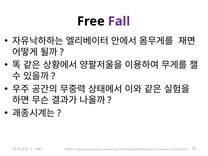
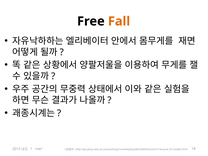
Fall colour: purple -> orange (119, 21)
